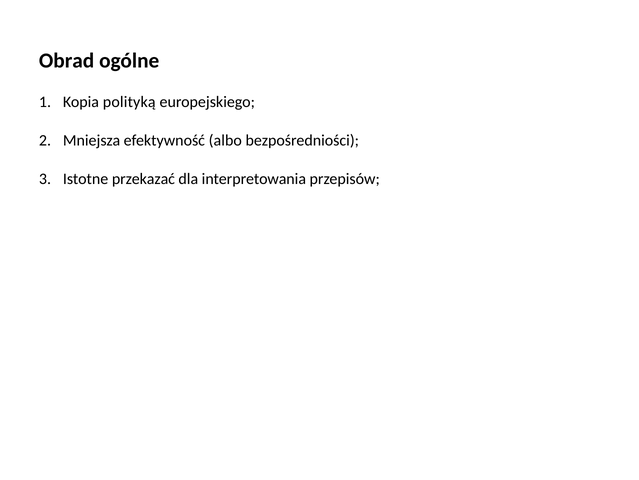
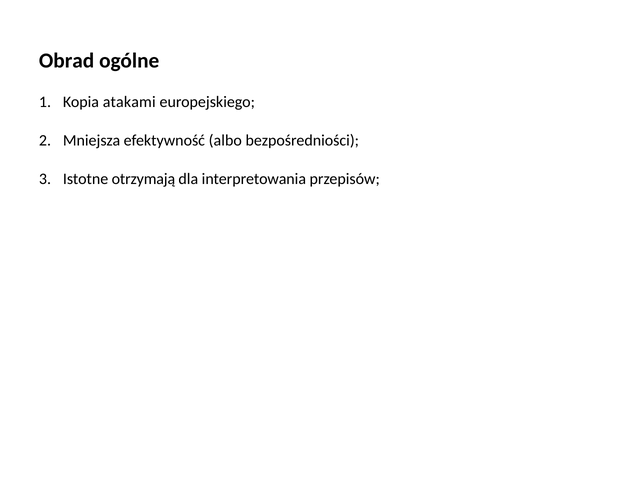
polityką: polityką -> atakami (129, 102)
przekazać: przekazać -> otrzymają (143, 179)
